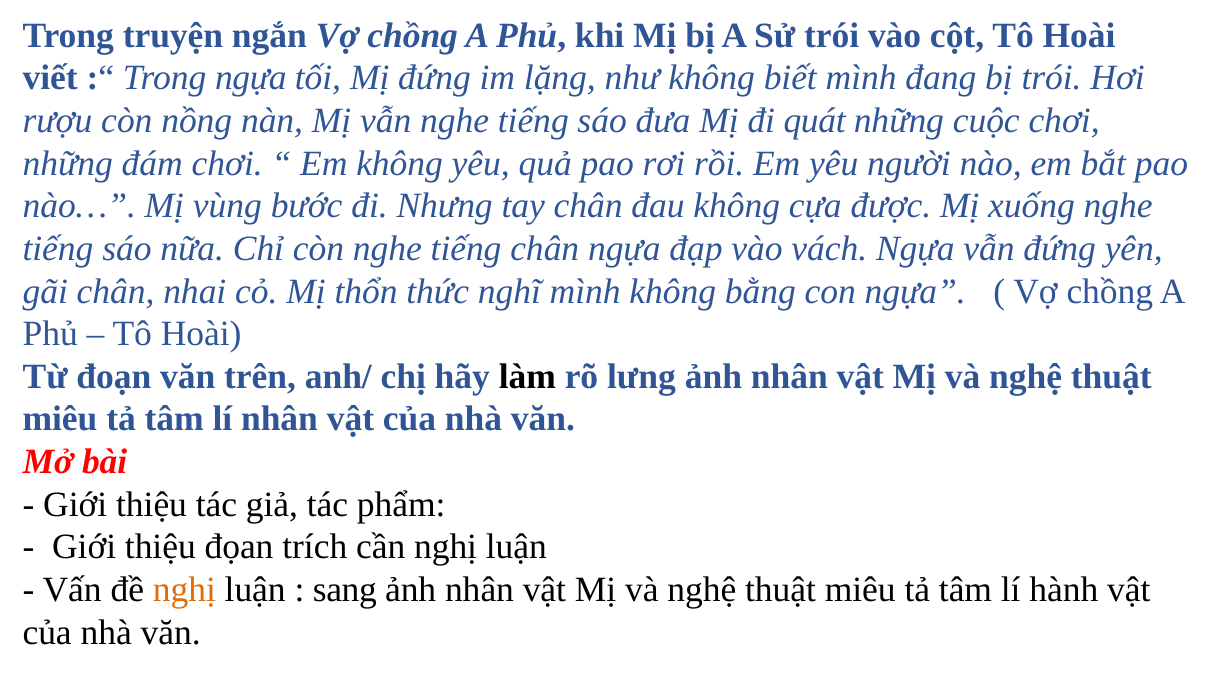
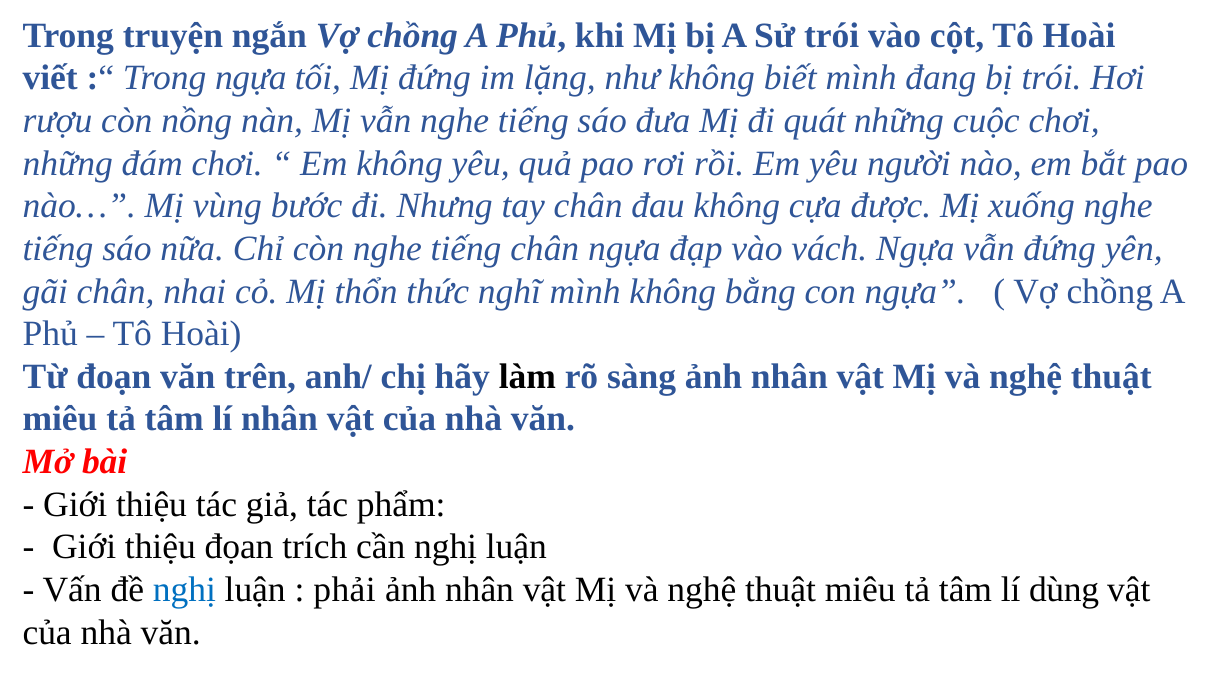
lưng: lưng -> sàng (642, 377)
nghị colour: orange -> blue (184, 590)
sang: sang -> phải (345, 590)
hành: hành -> dùng (1064, 590)
